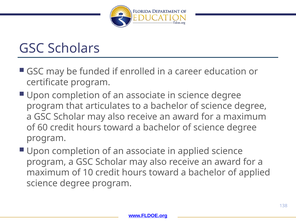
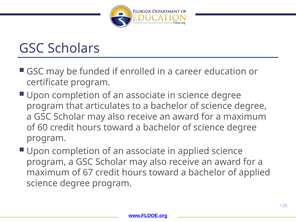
10: 10 -> 67 (88, 173)
